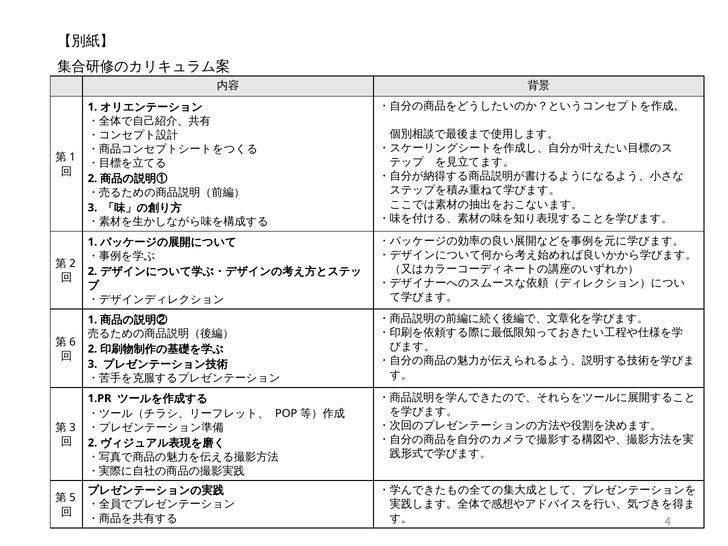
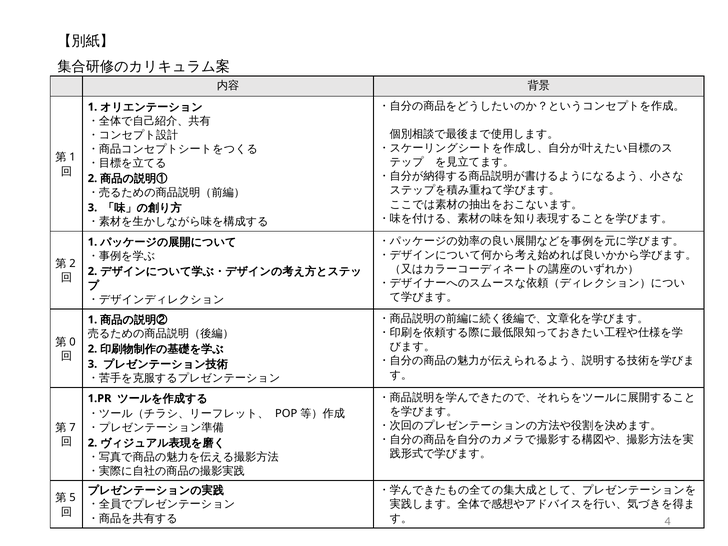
6: 6 -> 0 (73, 342)
3: 3 -> 7 (73, 428)
